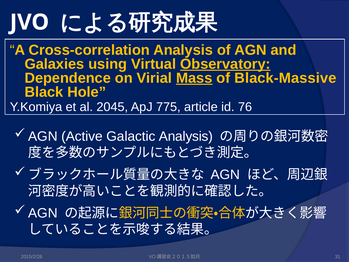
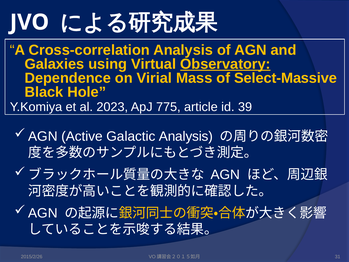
Mass underline: present -> none (194, 78)
Black-Massive: Black-Massive -> Select-Massive (286, 78)
2045: 2045 -> 2023 (112, 107)
76: 76 -> 39 (245, 107)
